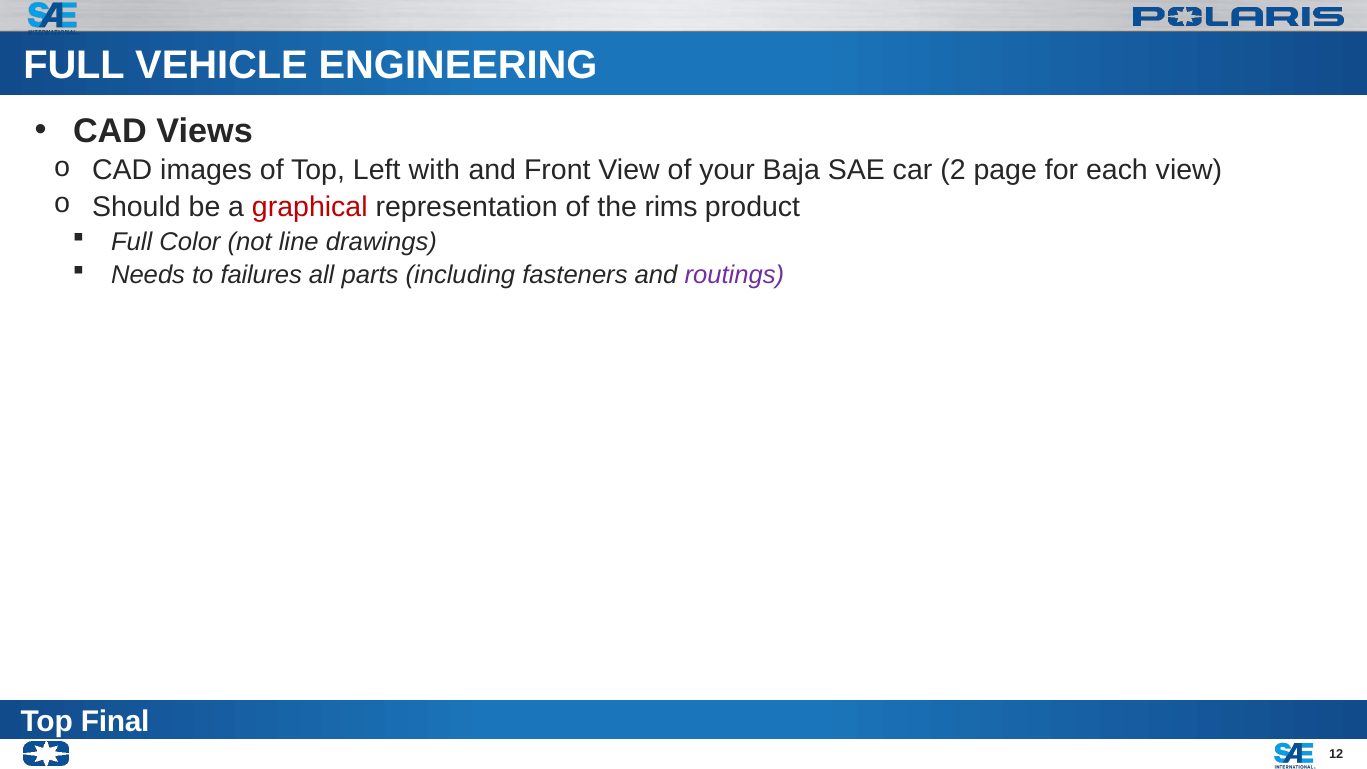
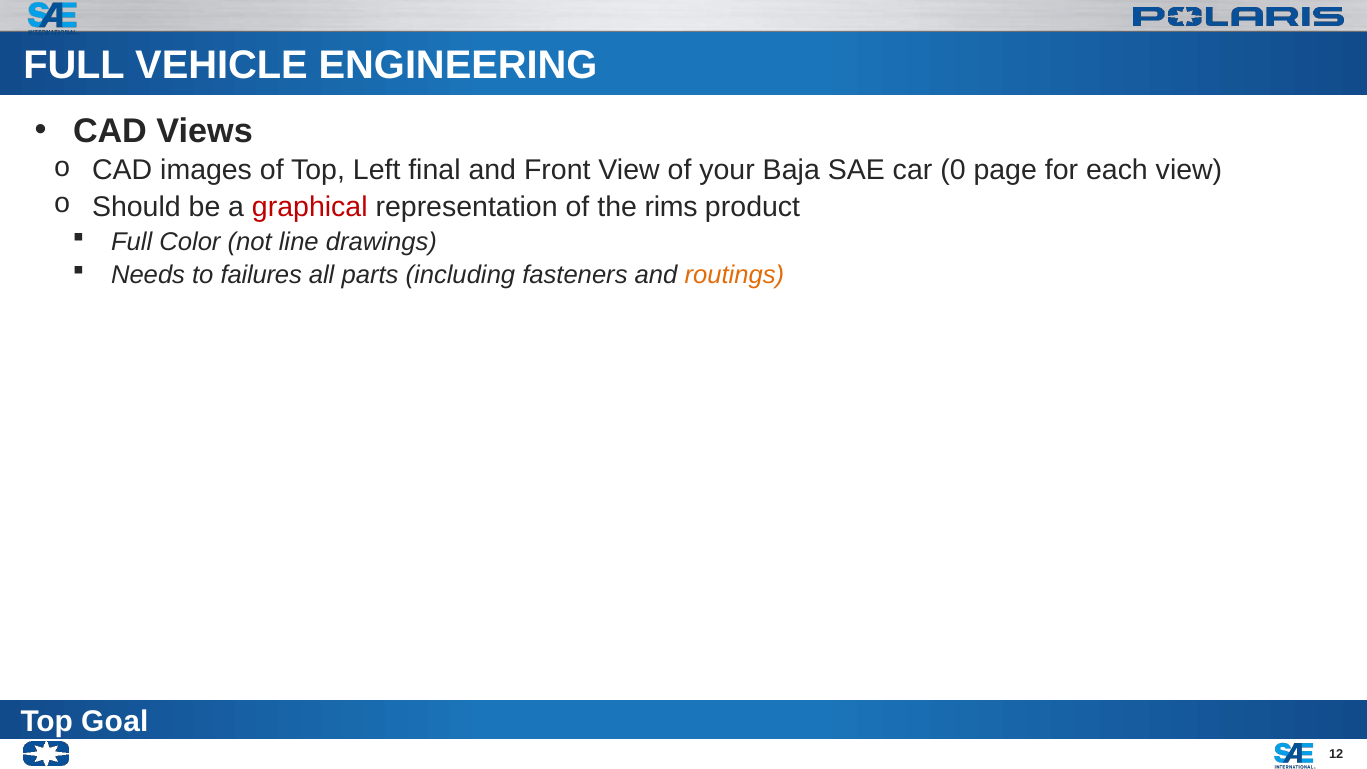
with: with -> final (434, 170)
2: 2 -> 0 (953, 170)
routings colour: purple -> orange (734, 275)
Final: Final -> Goal (115, 721)
